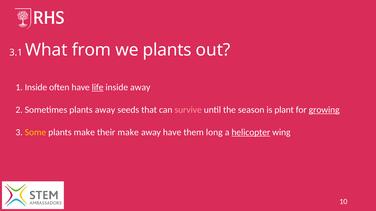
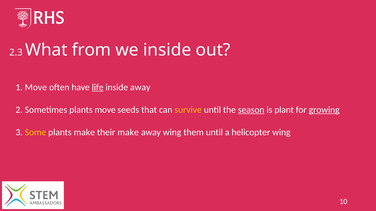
3.1: 3.1 -> 2.3 (16, 53)
we plants: plants -> inside (167, 50)
1 Inside: Inside -> Move (36, 87)
plants away: away -> move (105, 110)
survive colour: pink -> yellow (188, 110)
season underline: none -> present (251, 110)
away have: have -> wing (172, 132)
them long: long -> until (214, 132)
helicopter underline: present -> none (251, 132)
